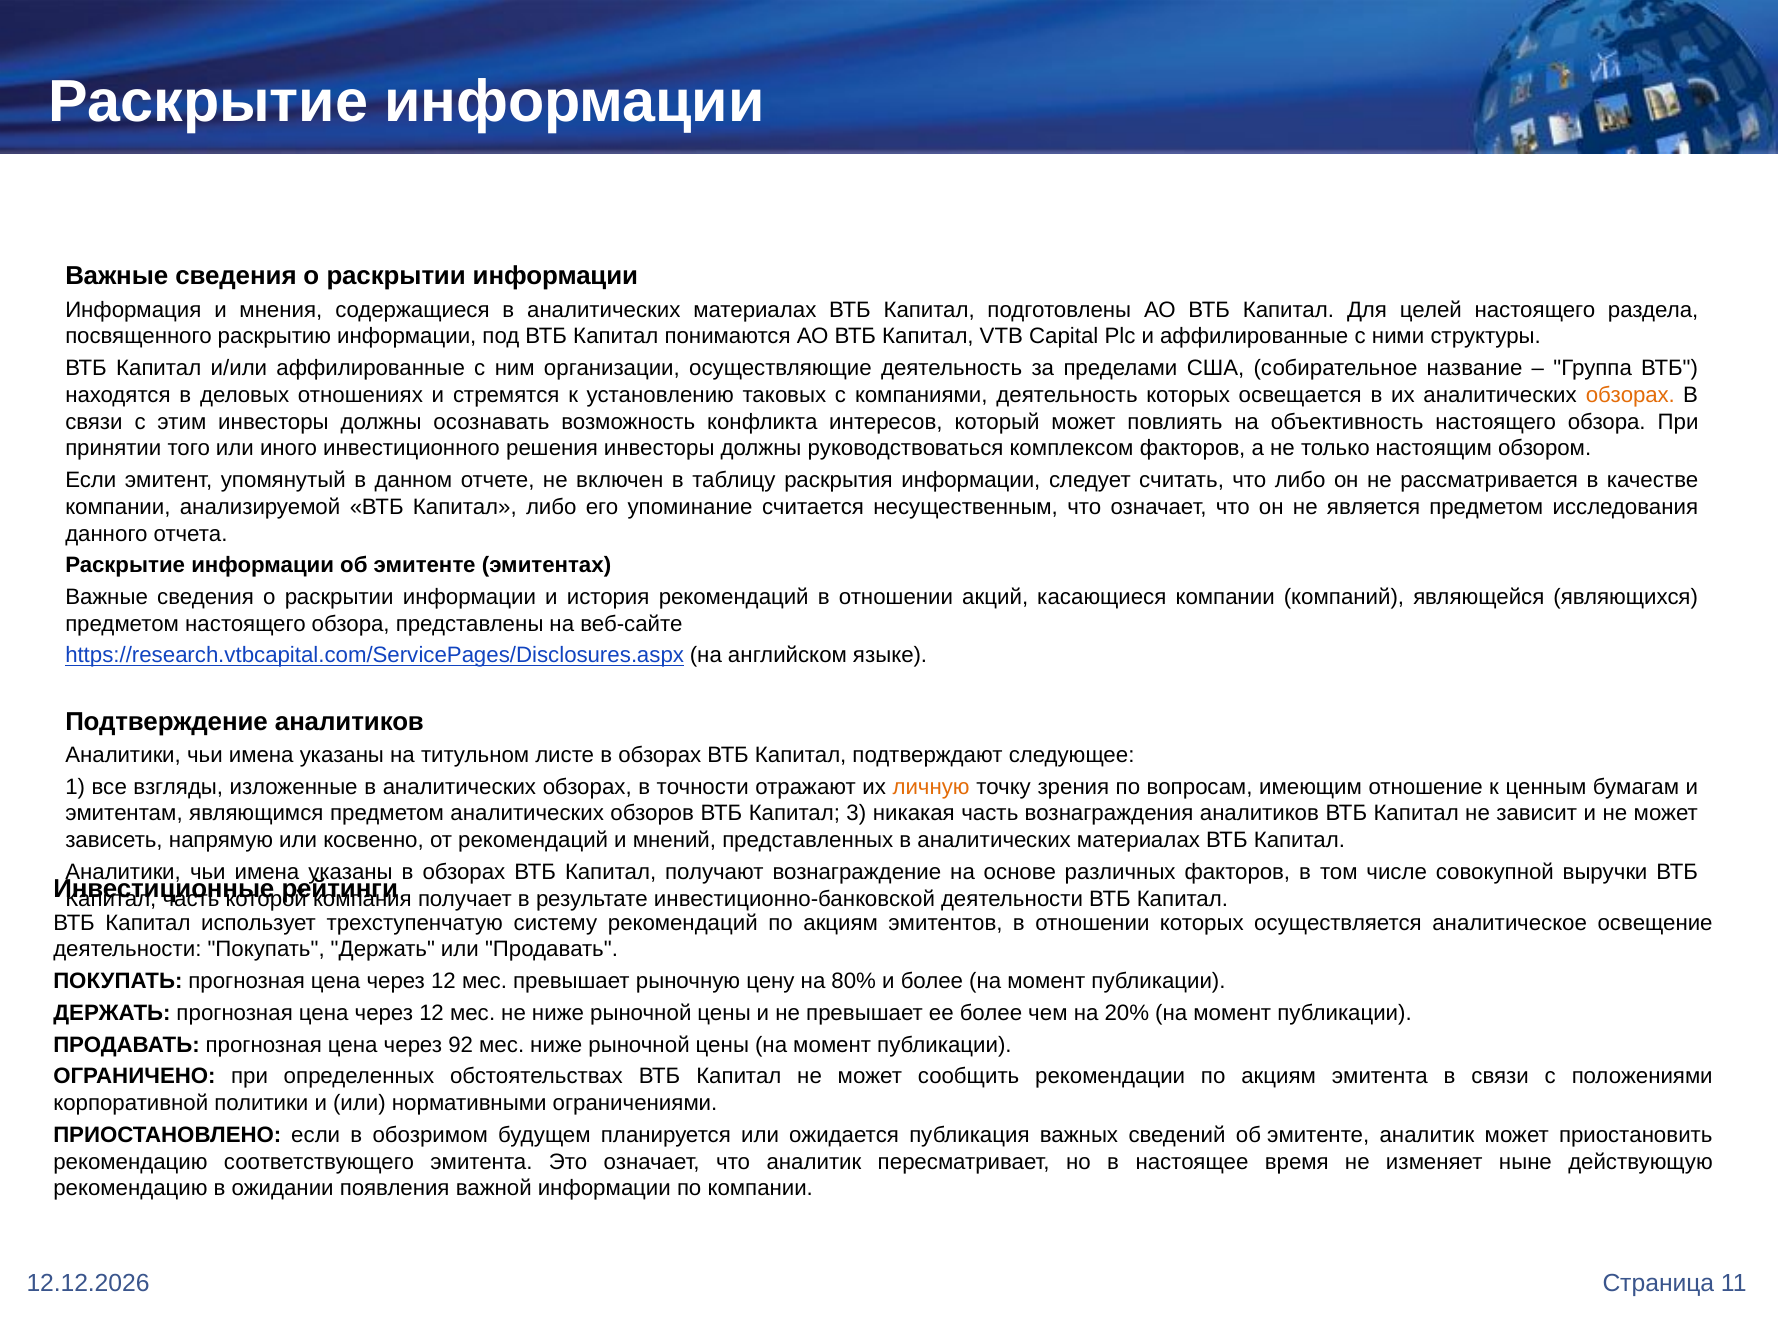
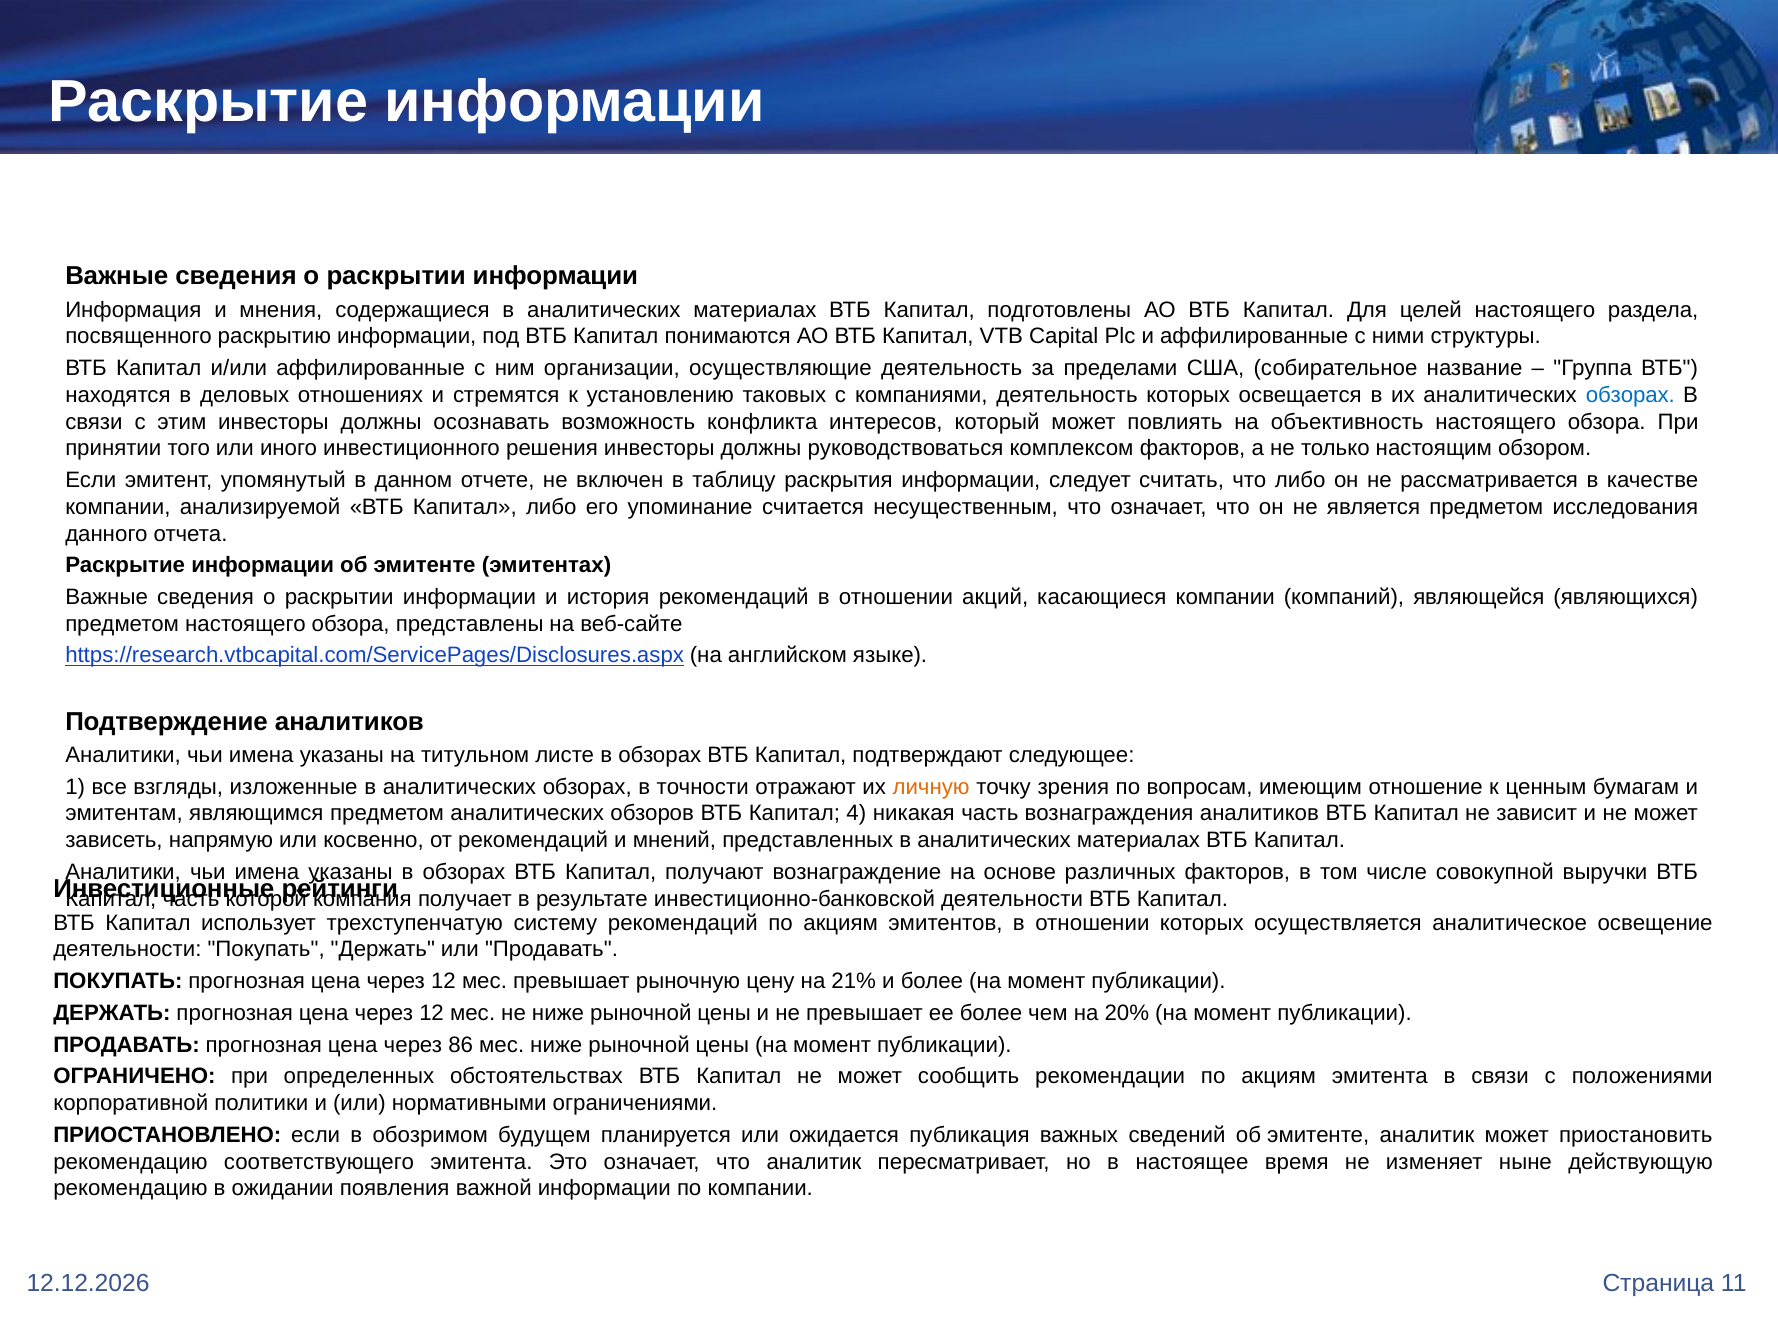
обзорах colour: orange -> blue (1630, 395)
3: 3 -> 4 (856, 813)
80%: 80% -> 21% (854, 981)
92: 92 -> 86 (461, 1044)
